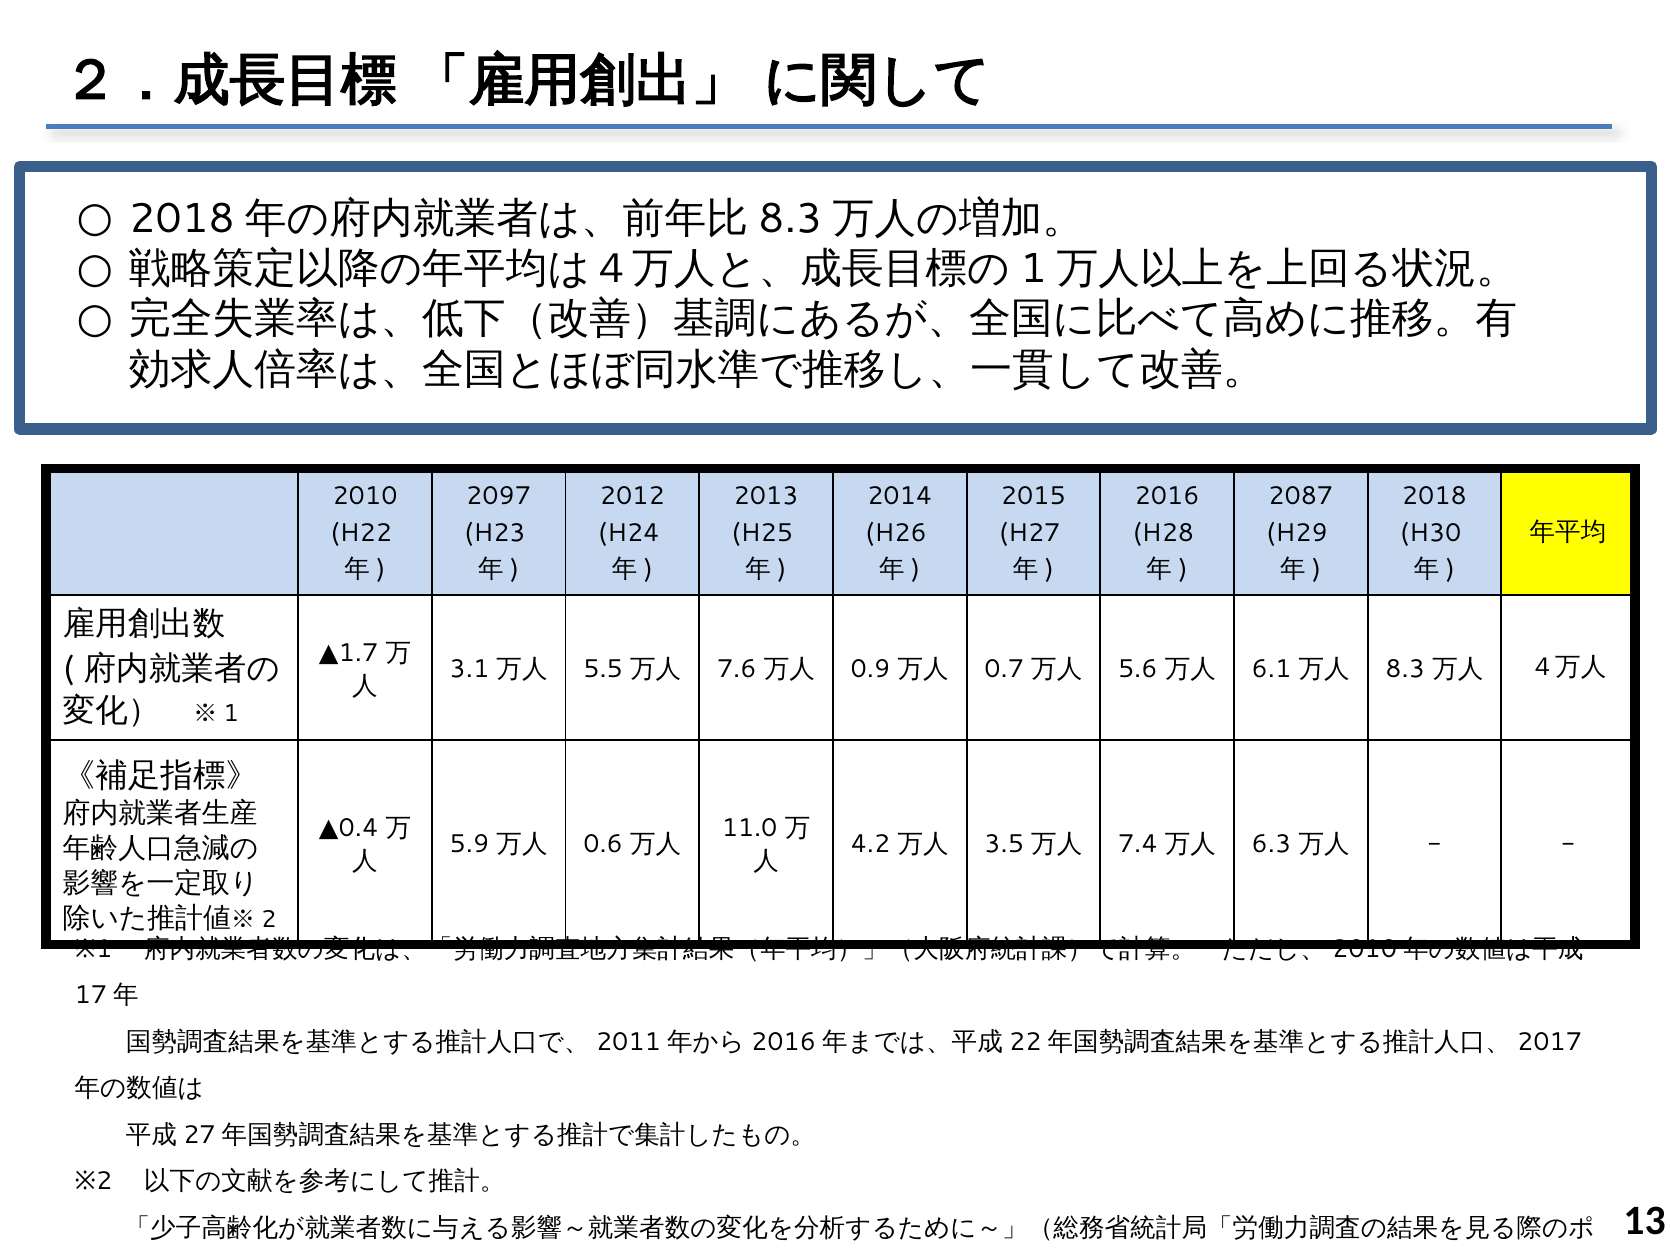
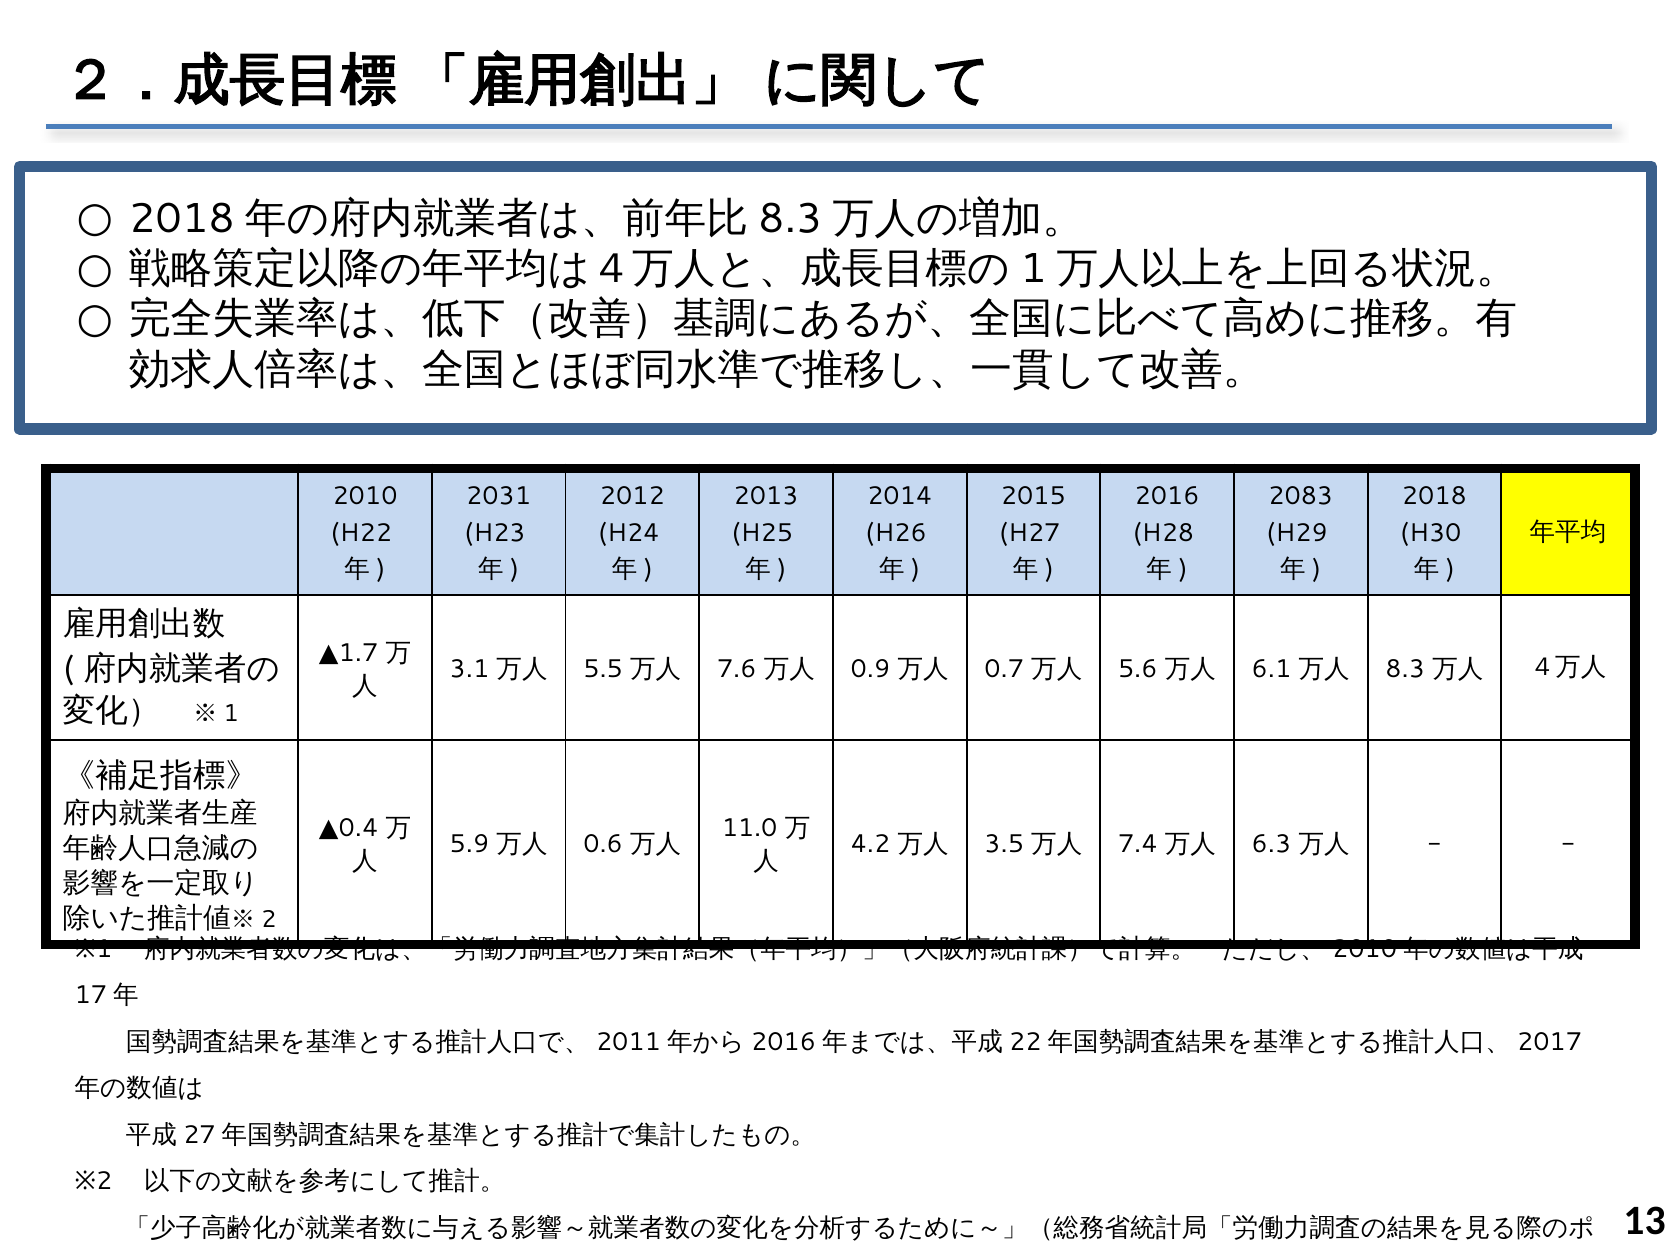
2097: 2097 -> 2031 (499, 496)
2087: 2087 -> 2083 (1301, 496)
